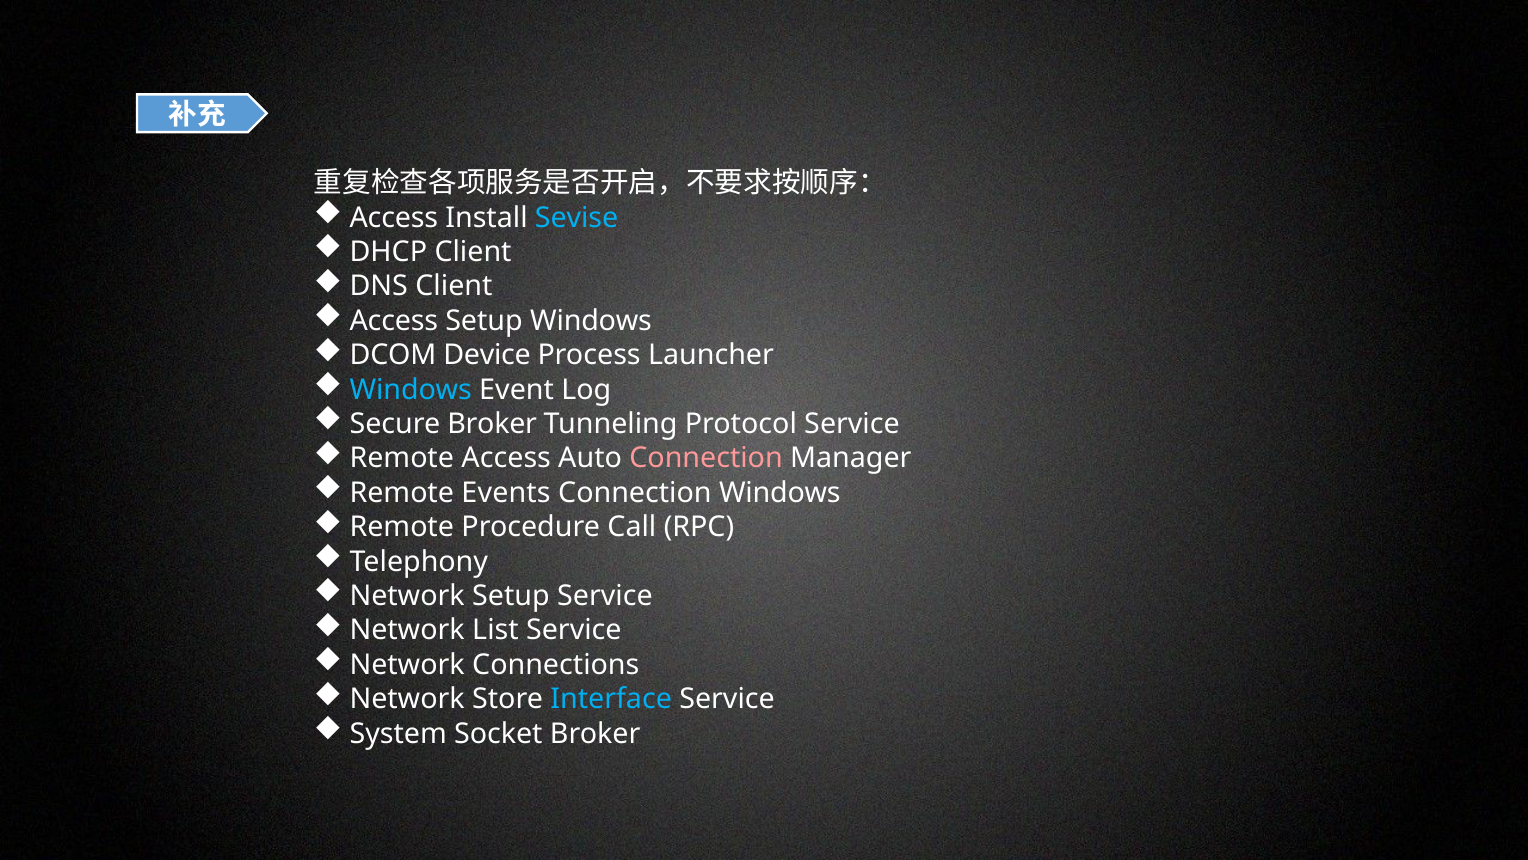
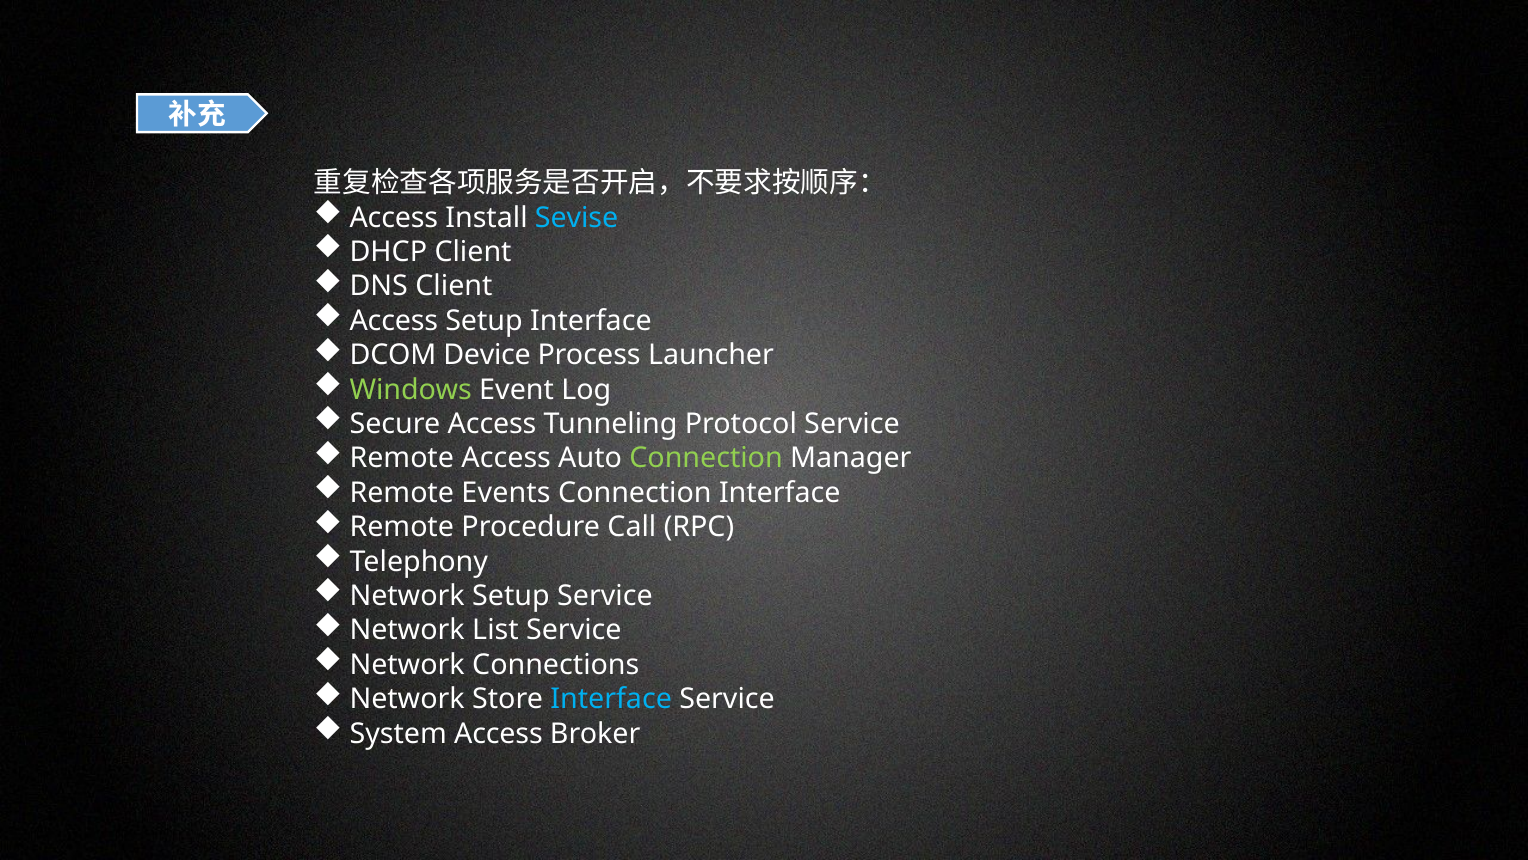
Setup Windows: Windows -> Interface (591, 321)
Windows colour: light blue -> light green (411, 389)
Secure Broker: Broker -> Access (492, 424)
Connection colour: pink -> light green (706, 458)
Connection Windows: Windows -> Interface (780, 493)
System Socket: Socket -> Access (498, 733)
